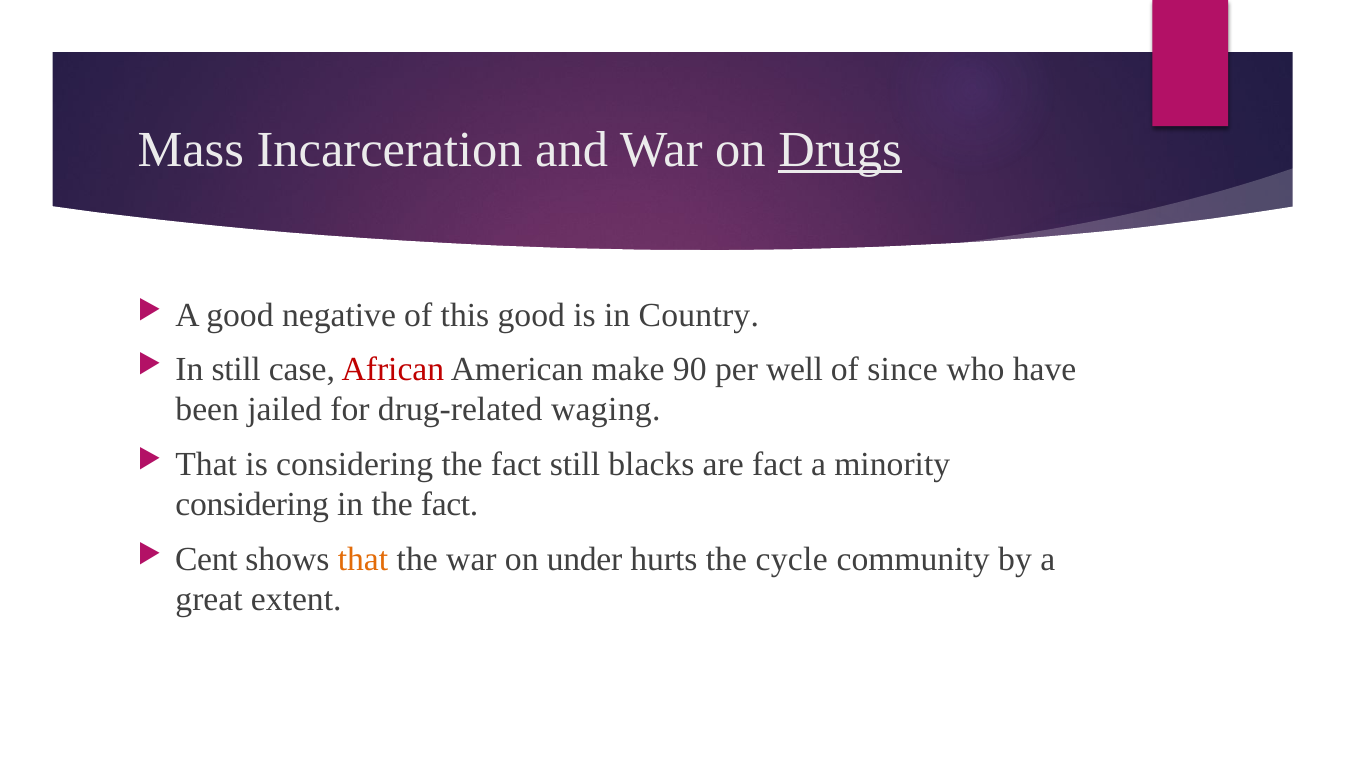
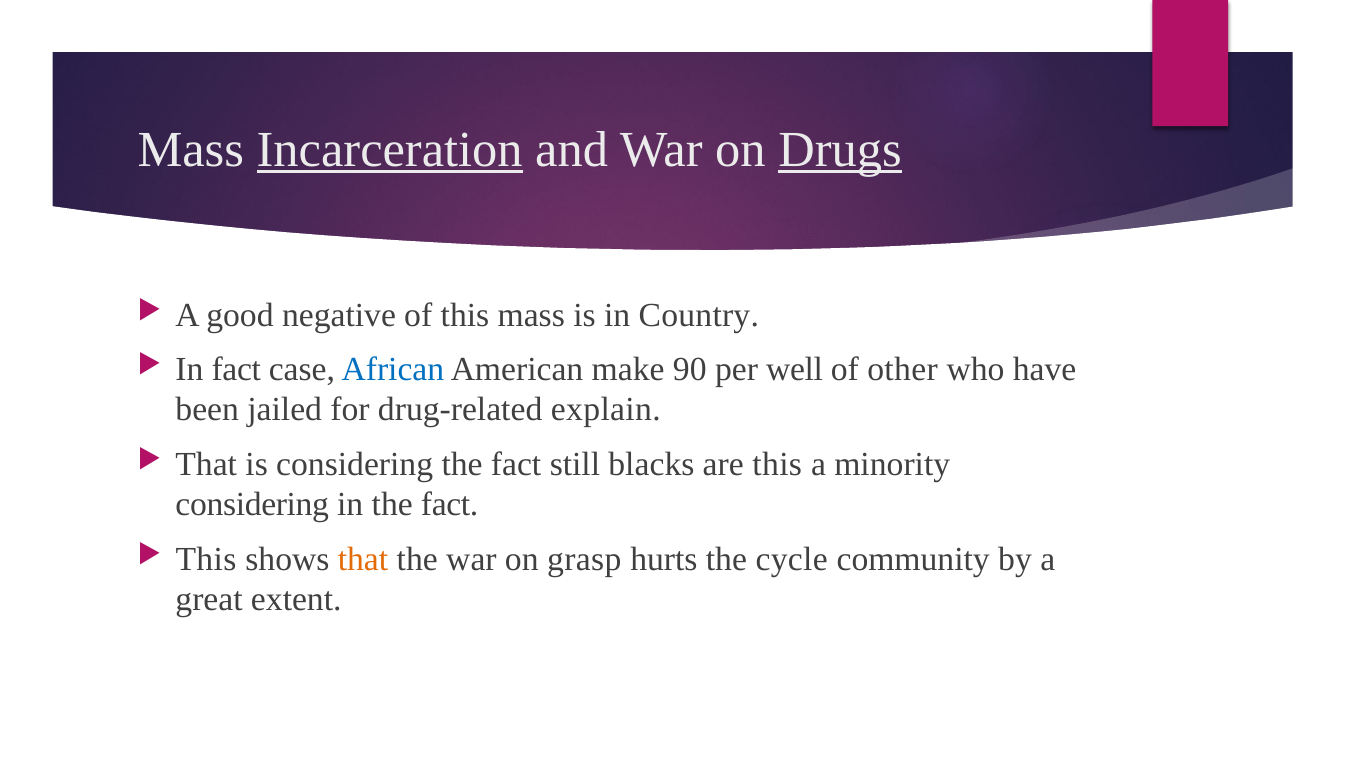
Incarceration underline: none -> present (390, 150)
this good: good -> mass (531, 315)
In still: still -> fact (236, 369)
African colour: red -> blue (393, 369)
since: since -> other (903, 369)
waging: waging -> explain (606, 410)
are fact: fact -> this (777, 464)
Cent: Cent -> This (206, 559)
under: under -> grasp (584, 559)
